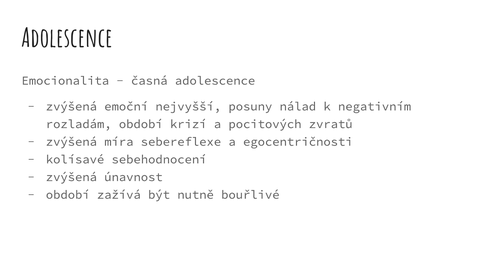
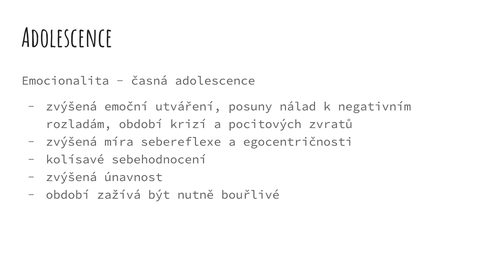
nejvyšší: nejvyšší -> utváření (188, 106)
